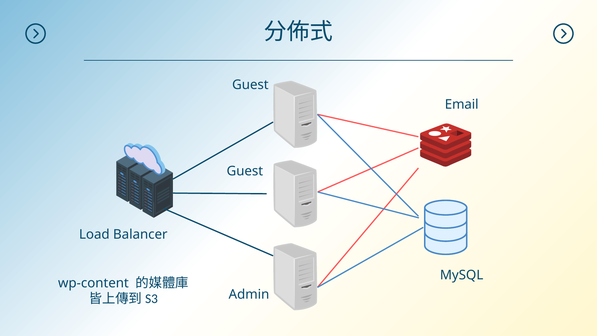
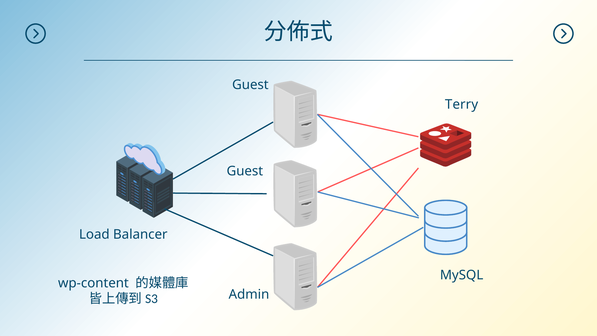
Email: Email -> Terry (462, 105)
